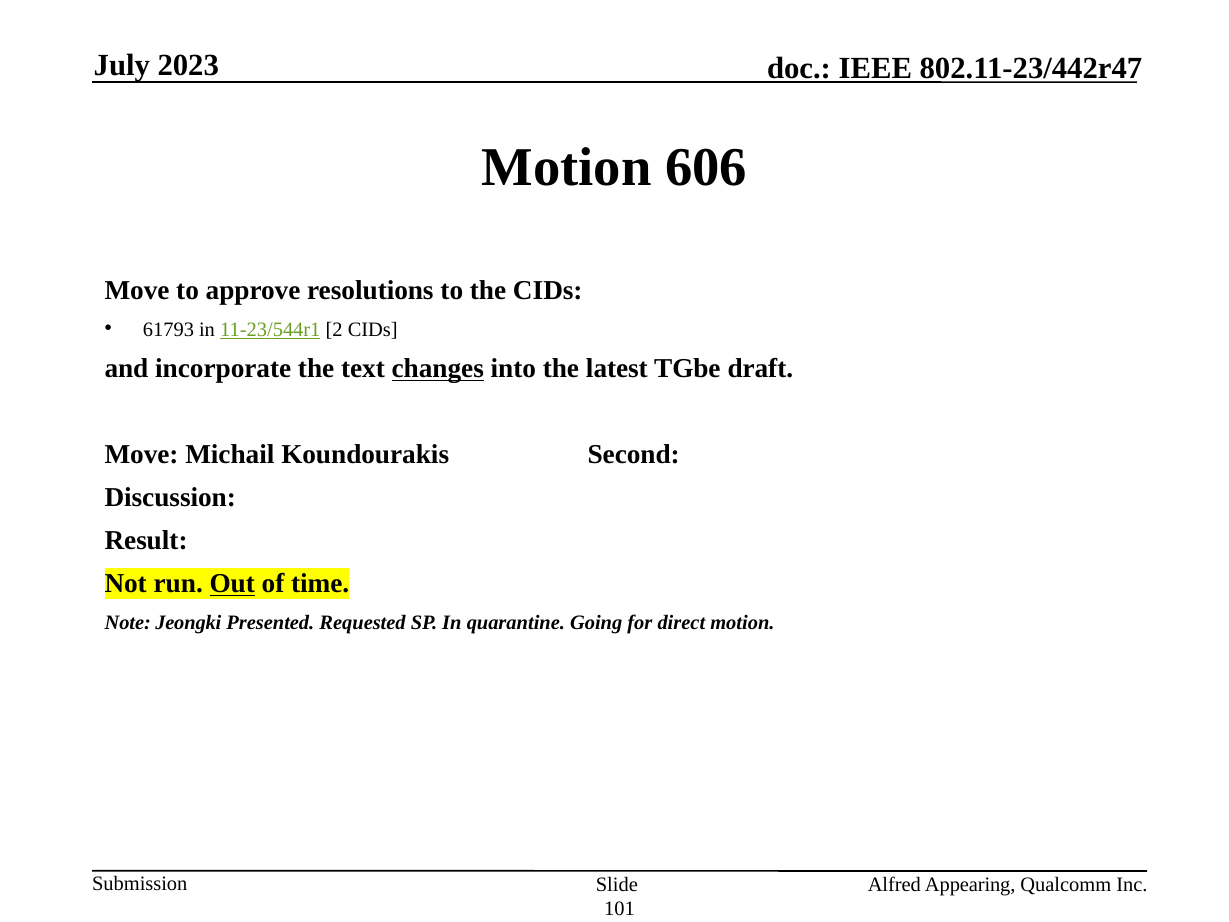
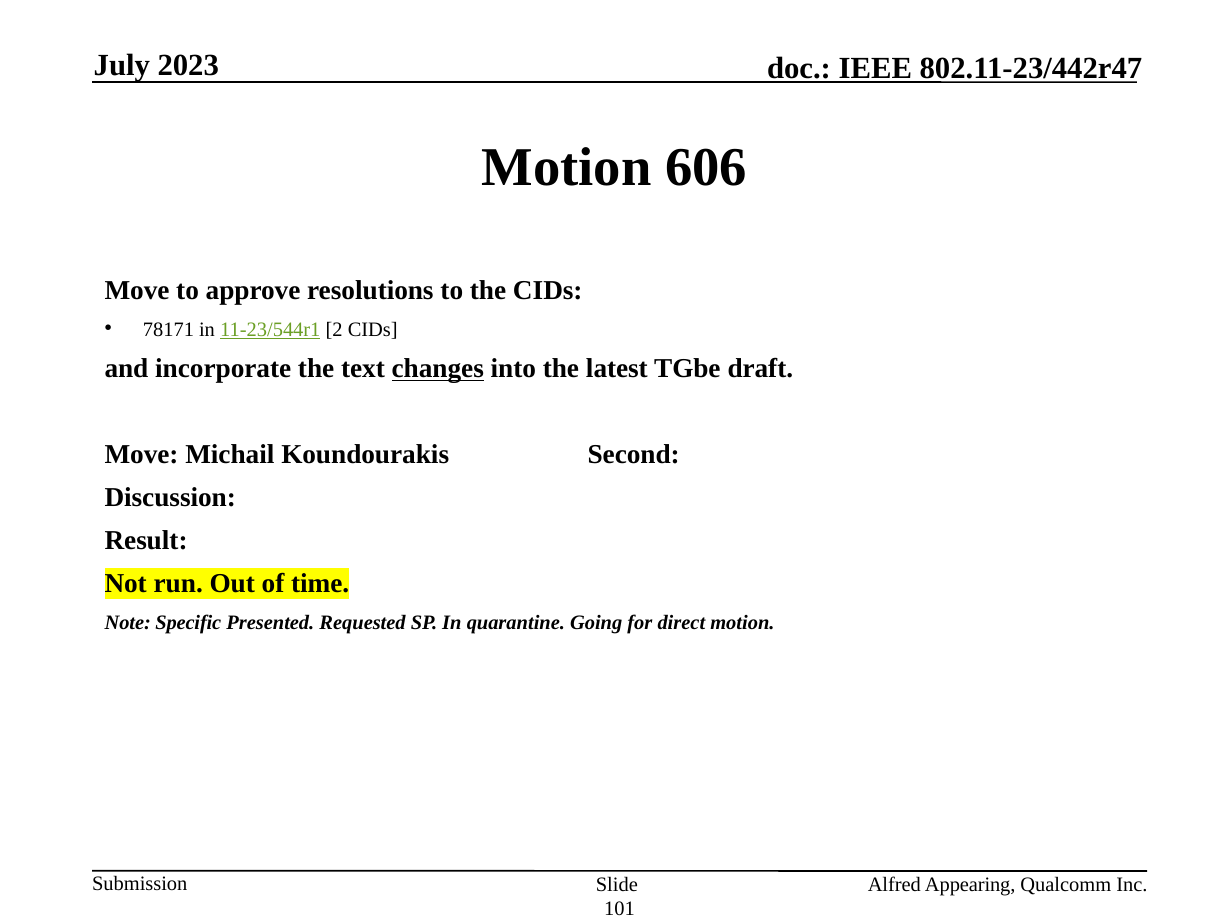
61793: 61793 -> 78171 (169, 329)
Out underline: present -> none (232, 584)
Jeongki: Jeongki -> Specific (188, 622)
